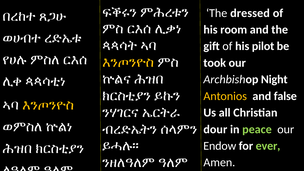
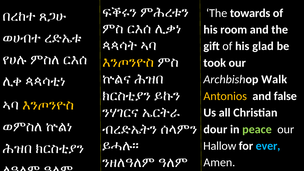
dressed: dressed -> towards (250, 13)
pilot: pilot -> glad (263, 46)
Night: Night -> Walk (274, 79)
Endow: Endow -> Hallow (220, 146)
ever colour: light green -> light blue (268, 146)
